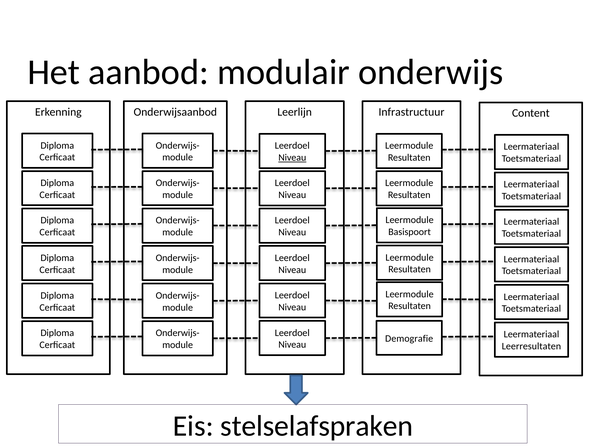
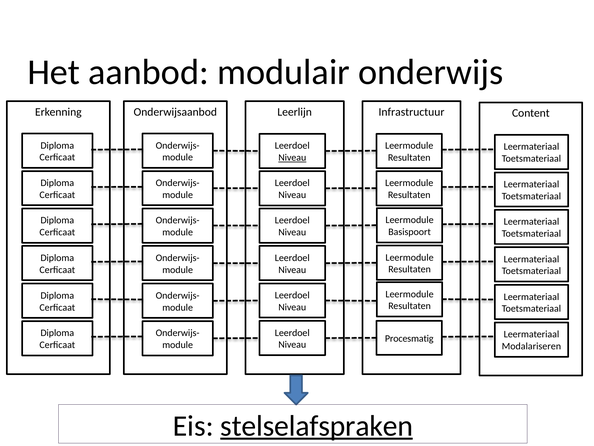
Demografie: Demografie -> Procesmatig (409, 338)
Leerresultaten: Leerresultaten -> Modalariseren (531, 346)
stelselafspraken underline: none -> present (317, 425)
